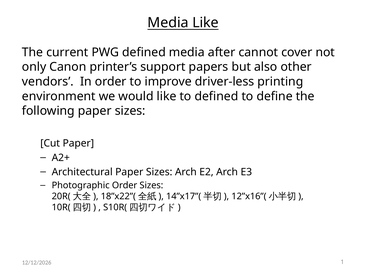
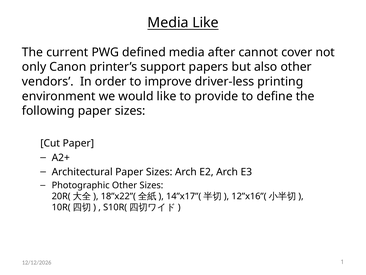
to defined: defined -> provide (216, 96)
Photographic Order: Order -> Other (125, 185)
